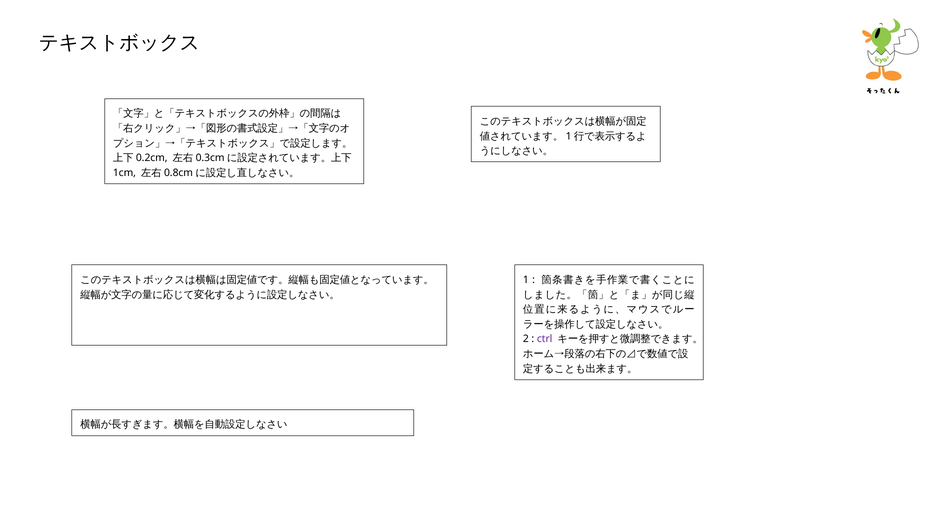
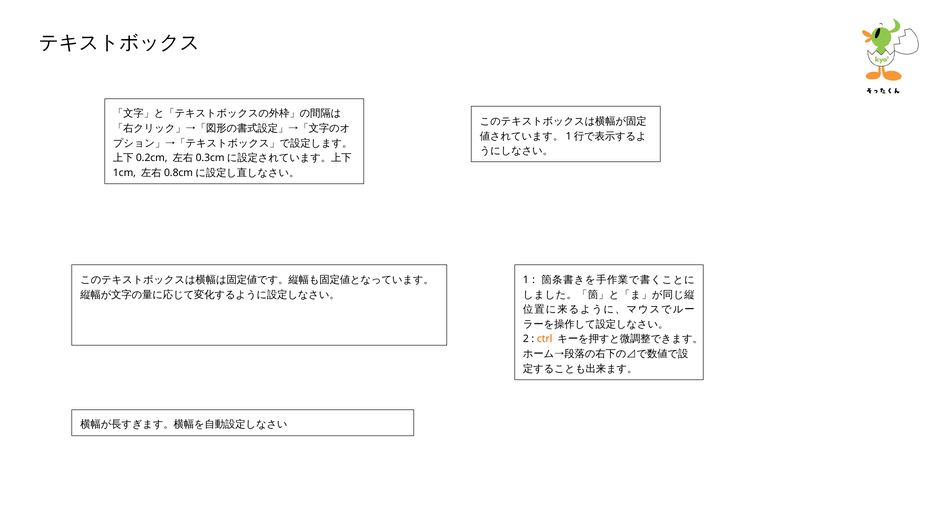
ctrl colour: purple -> orange (545, 339)
